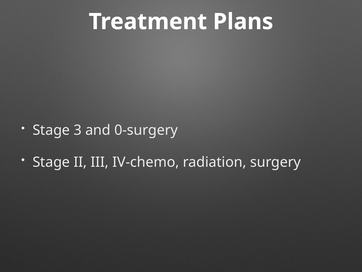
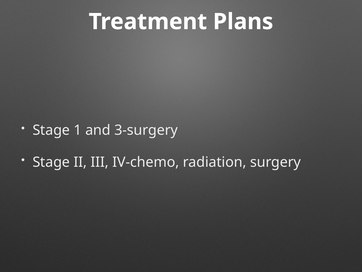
3: 3 -> 1 (78, 130)
0-surgery: 0-surgery -> 3-surgery (146, 130)
